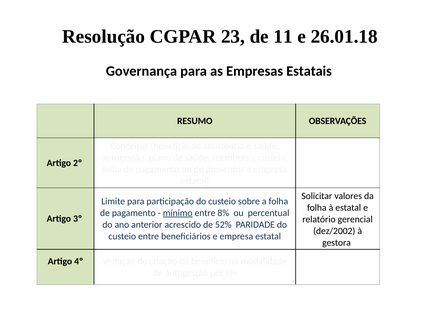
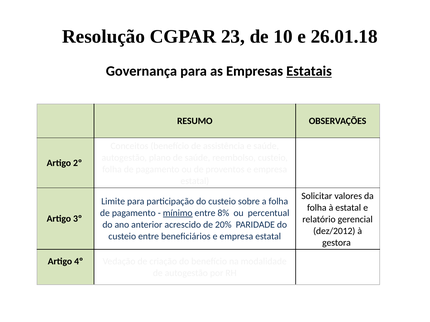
11: 11 -> 10 (283, 36)
Estatais underline: none -> present (309, 71)
52%: 52% -> 20% (223, 225)
dez/2002: dez/2002 -> dez/2012 (334, 231)
